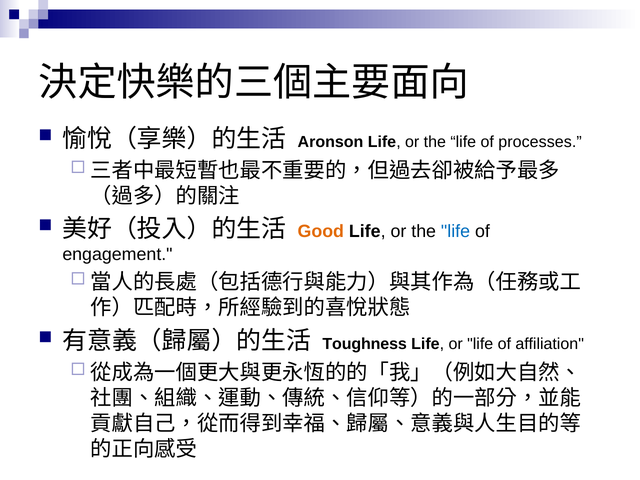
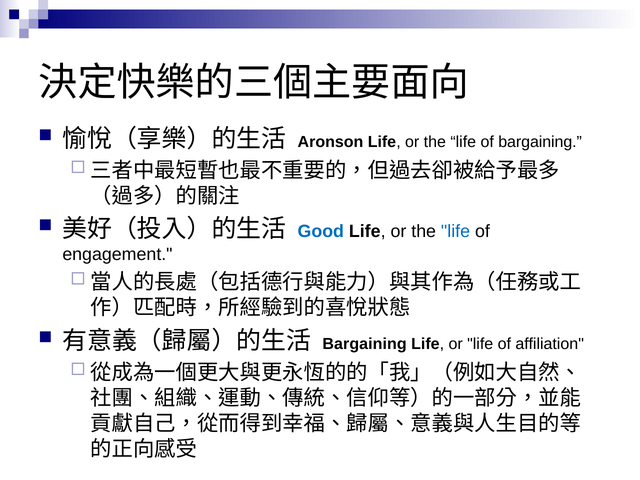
of processes: processes -> bargaining (540, 142)
Good colour: orange -> blue (321, 232)
Toughness: Toughness -> Bargaining (365, 344)
